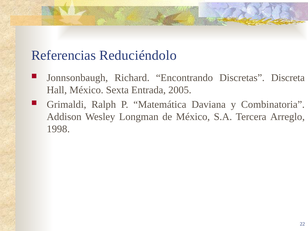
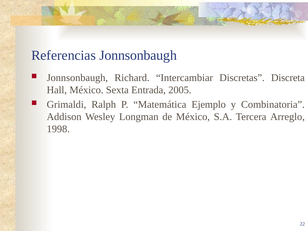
Referencias Reduciéndolo: Reduciéndolo -> Jonnsonbaugh (138, 55)
Encontrando: Encontrando -> Intercambiar (184, 78)
Daviana: Daviana -> Ejemplo (209, 104)
